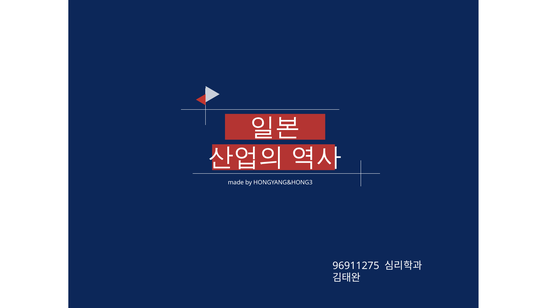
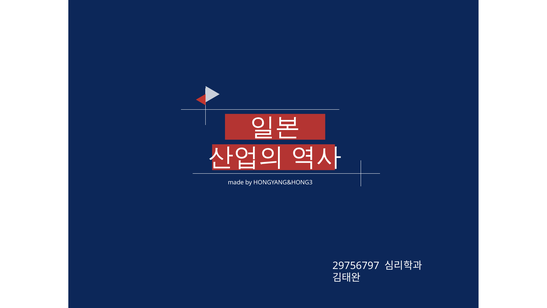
96911275: 96911275 -> 29756797 (356, 265)
